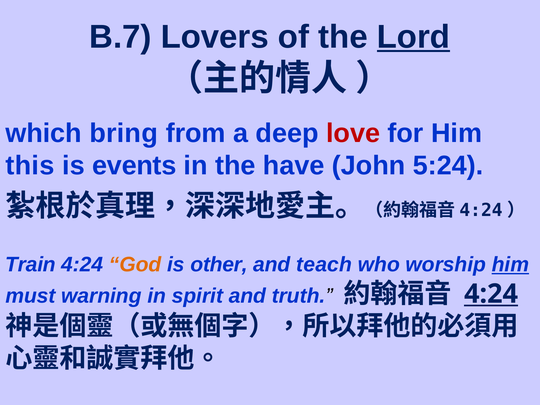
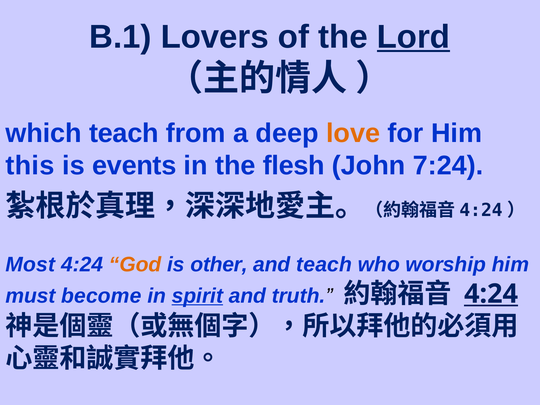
B.7: B.7 -> B.1 (120, 37)
which bring: bring -> teach (124, 133)
love colour: red -> orange (353, 133)
have: have -> flesh (294, 166)
5:24: 5:24 -> 7:24 (448, 166)
Train: Train -> Most (30, 265)
him underline: present -> none (510, 265)
warning: warning -> become (101, 296)
spirit underline: none -> present (197, 296)
